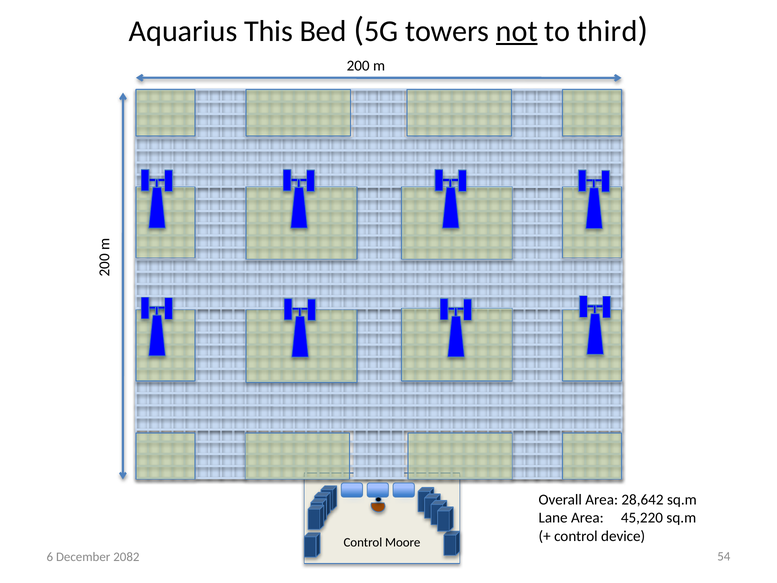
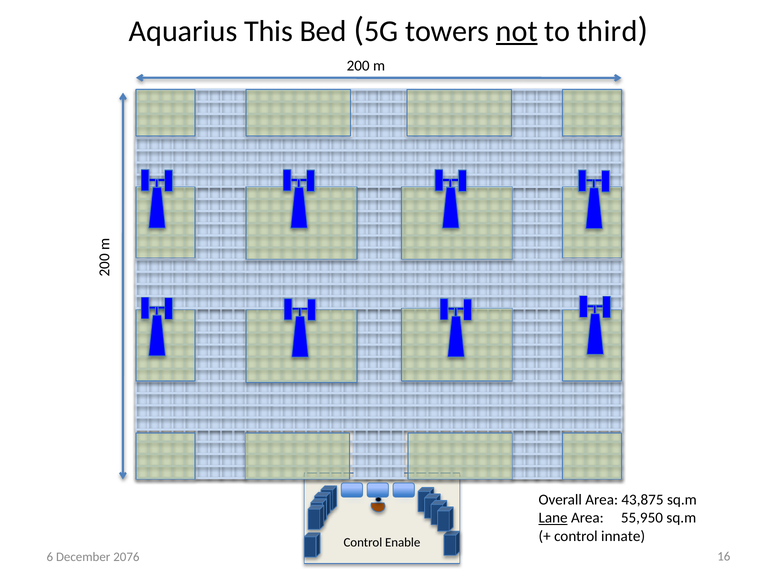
28,642: 28,642 -> 43,875 (642, 500)
Lane underline: none -> present (553, 518)
45,220: 45,220 -> 55,950 (642, 518)
device: device -> innate (623, 536)
Moore: Moore -> Enable (403, 542)
54: 54 -> 16 (724, 556)
2082: 2082 -> 2076 (126, 557)
